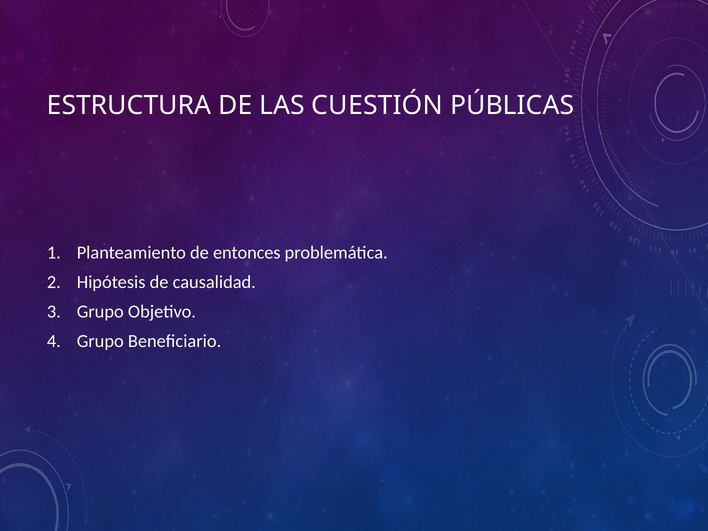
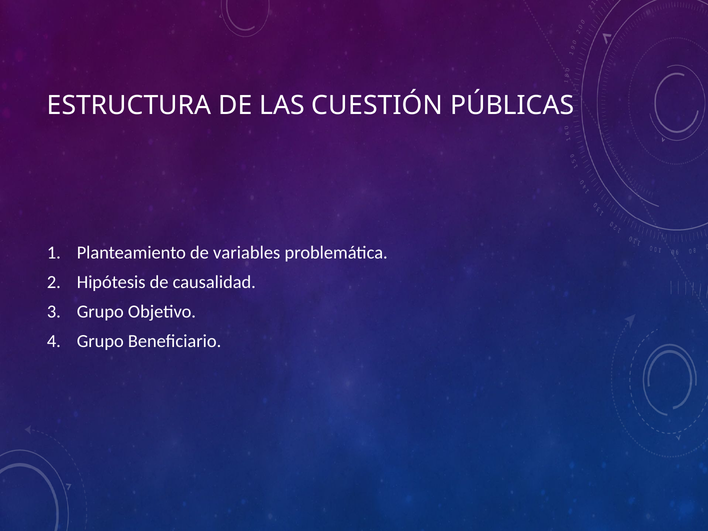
entonces: entonces -> variables (247, 253)
